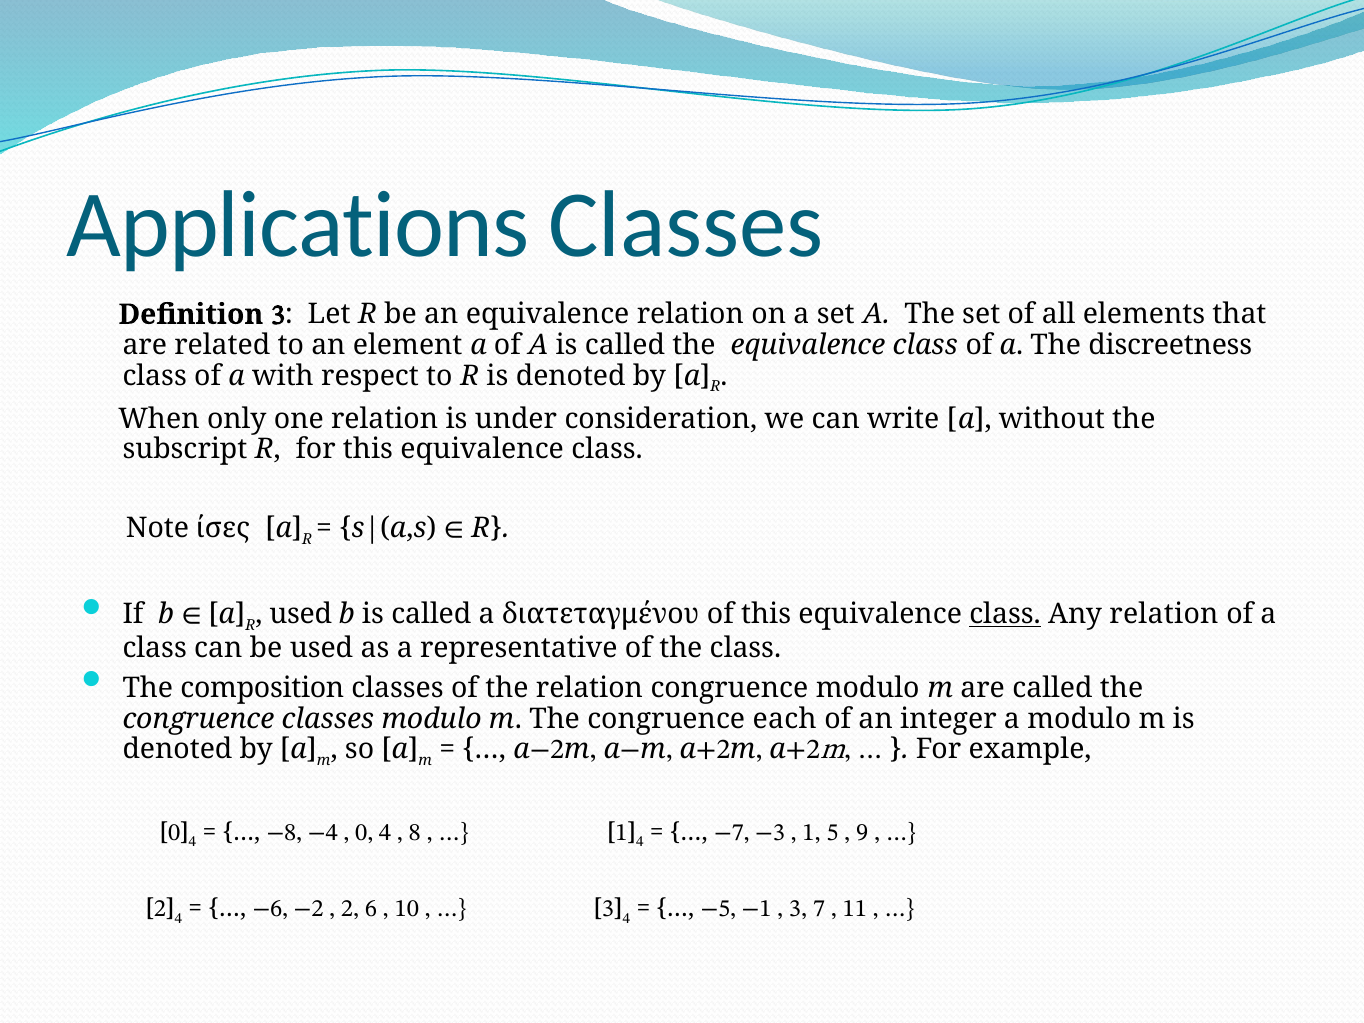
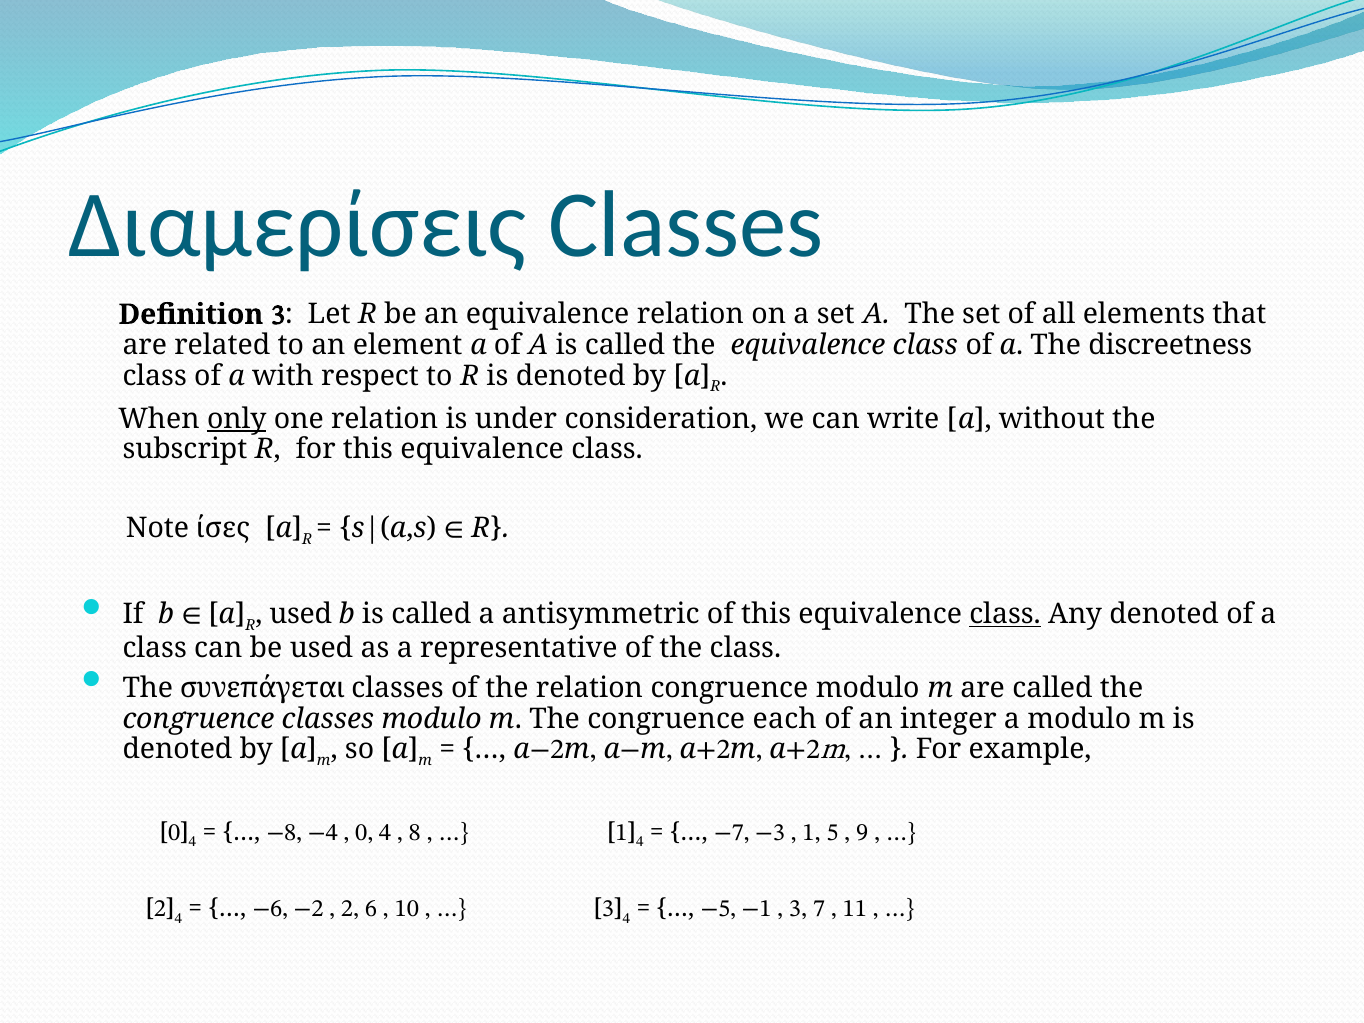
Applications: Applications -> Διαμερίσεις (297, 225)
only underline: none -> present (237, 419)
διατεταγμένου: διατεταγμένου -> antisymmetric (601, 614)
Any relation: relation -> denoted (1164, 614)
composition: composition -> συνεπάγεται (262, 688)
